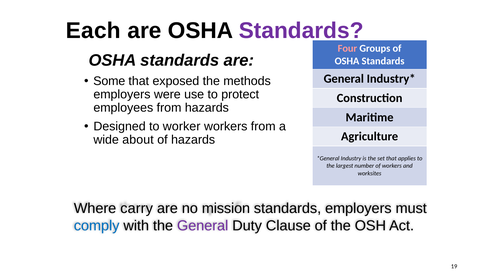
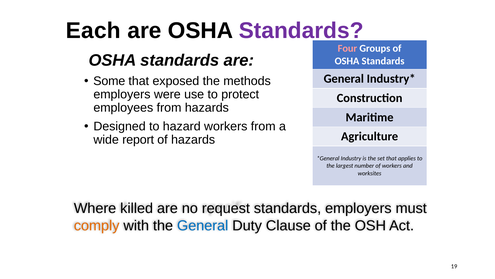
worker: worker -> hazard (182, 126)
about: about -> report (138, 140)
carry: carry -> killed (137, 208)
mission: mission -> request (226, 208)
comply colour: blue -> orange (97, 225)
General colour: purple -> blue (203, 225)
